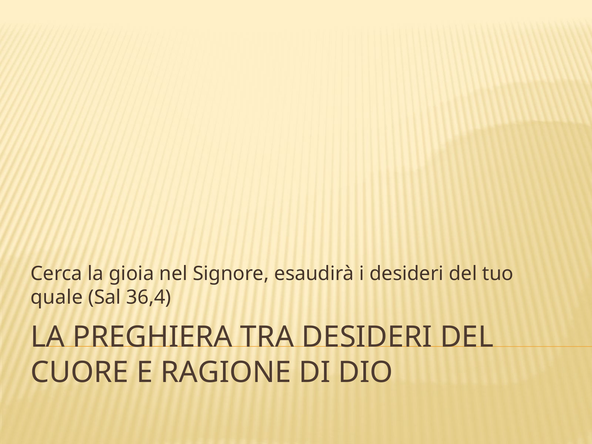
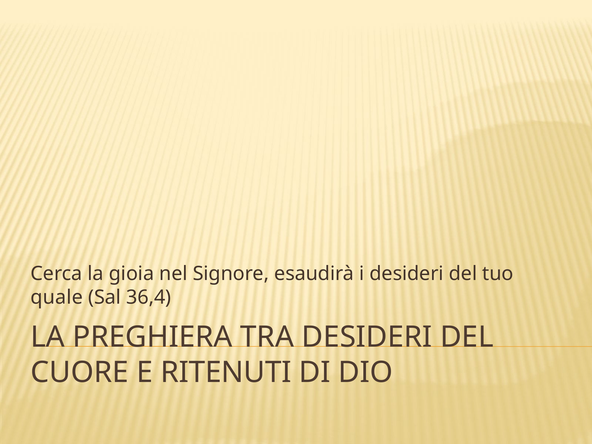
RAGIONE: RAGIONE -> RITENUTI (226, 372)
